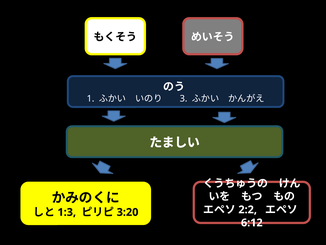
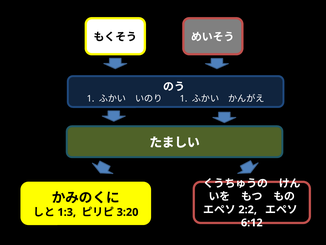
3: 3 -> 1 (184, 99)
